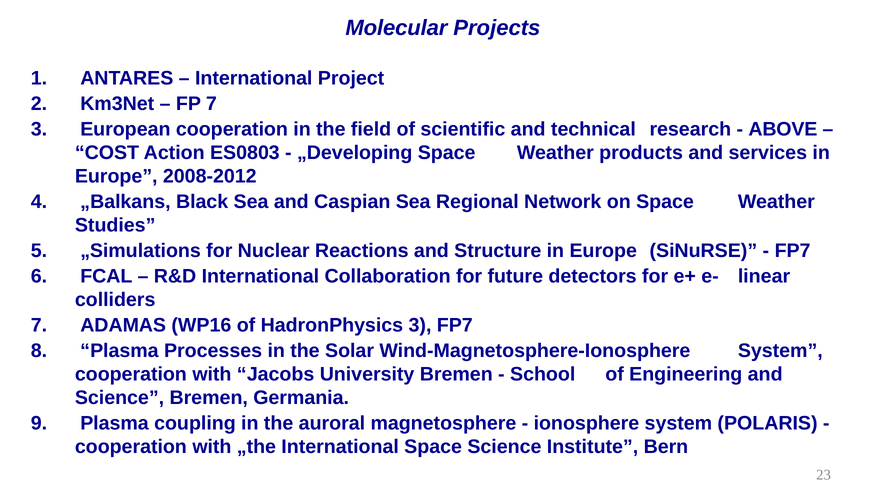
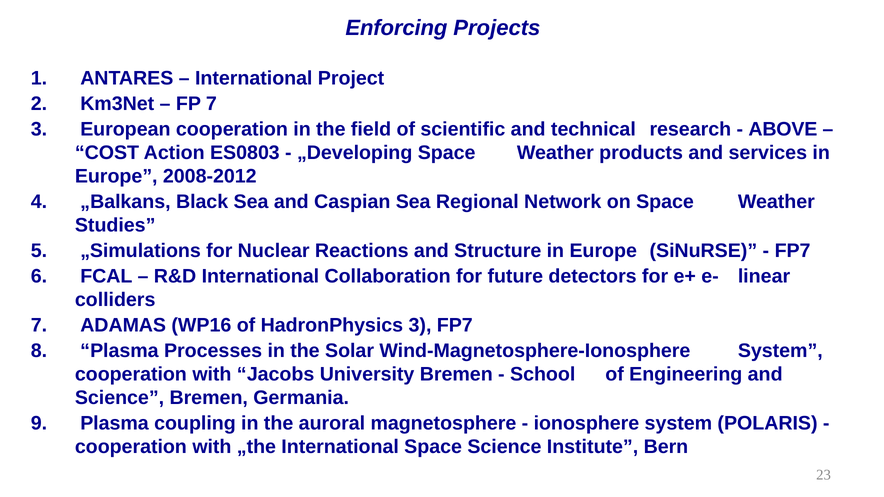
Molecular: Molecular -> Enforcing (396, 28)
